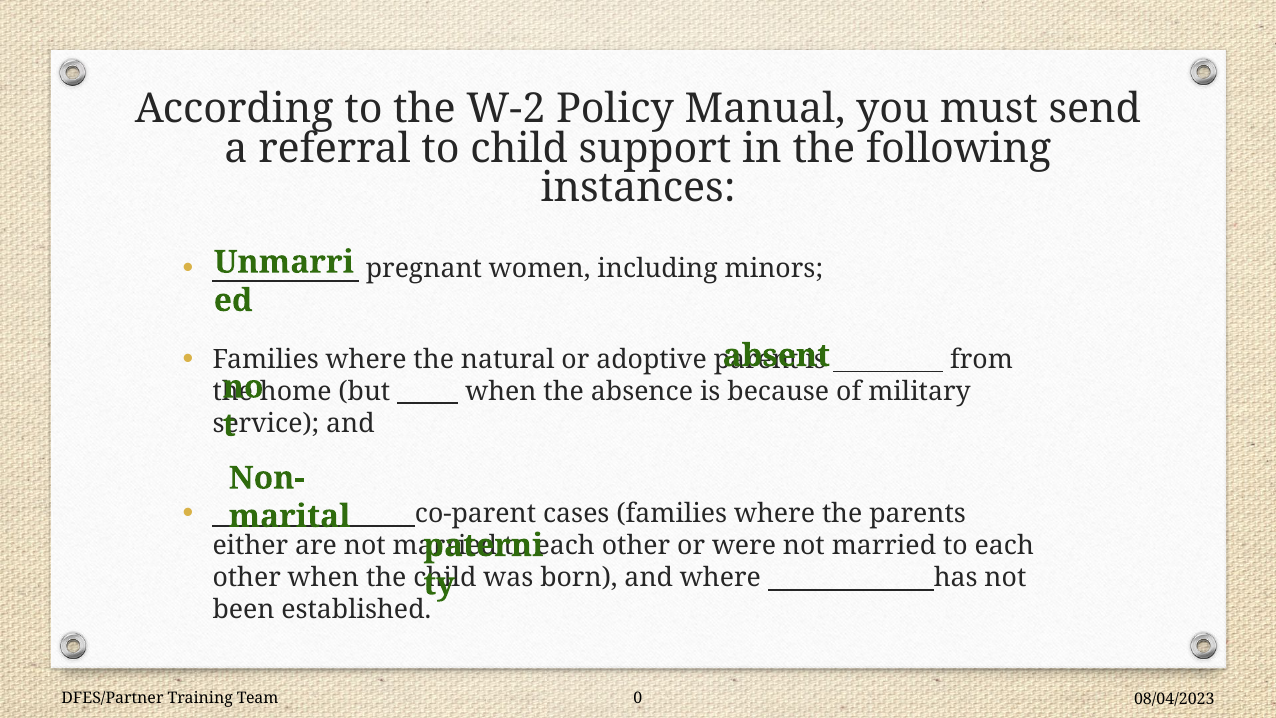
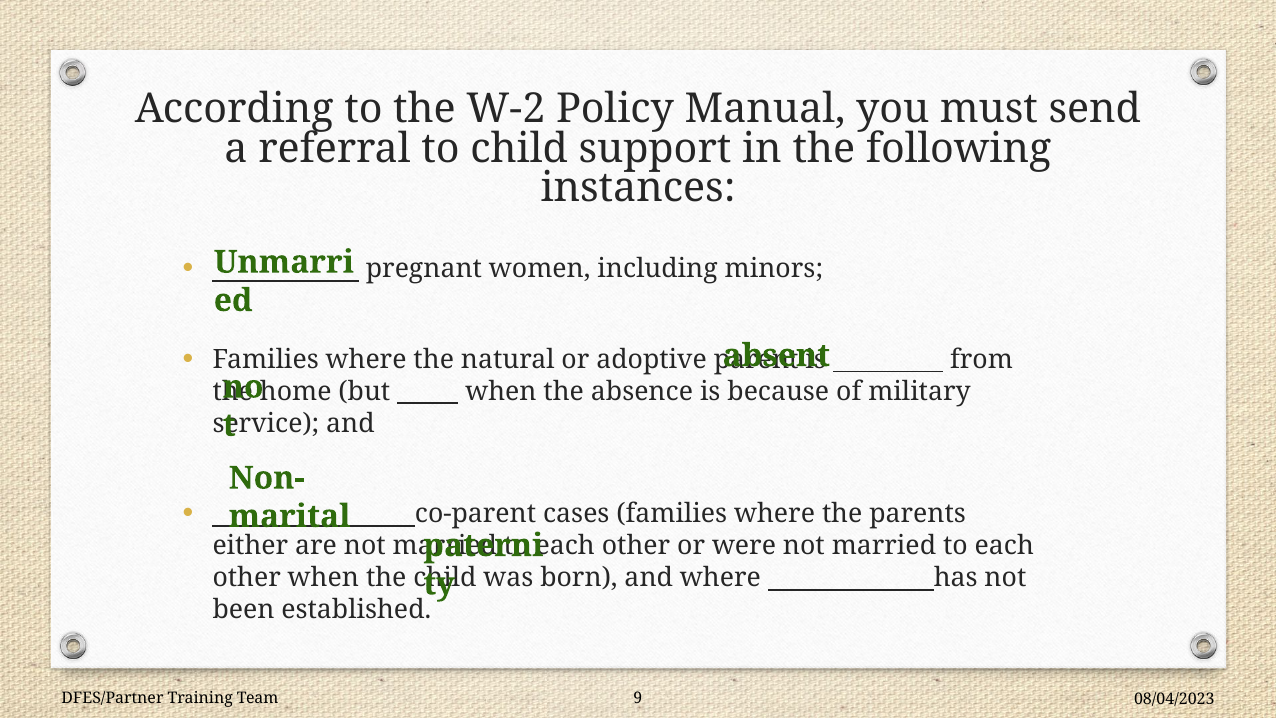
0: 0 -> 9 (638, 698)
